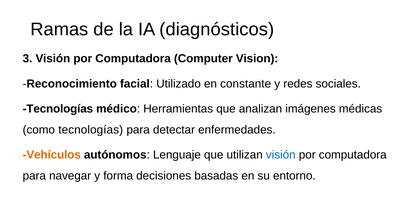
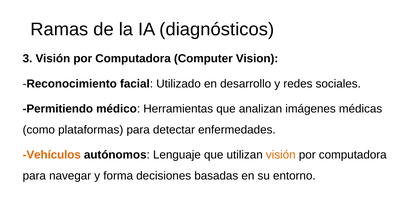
constante: constante -> desarrollo (246, 84)
Tecnologías: Tecnologías -> Permitiendo (58, 109)
como tecnologías: tecnologías -> plataformas (91, 130)
visión colour: blue -> orange (281, 155)
